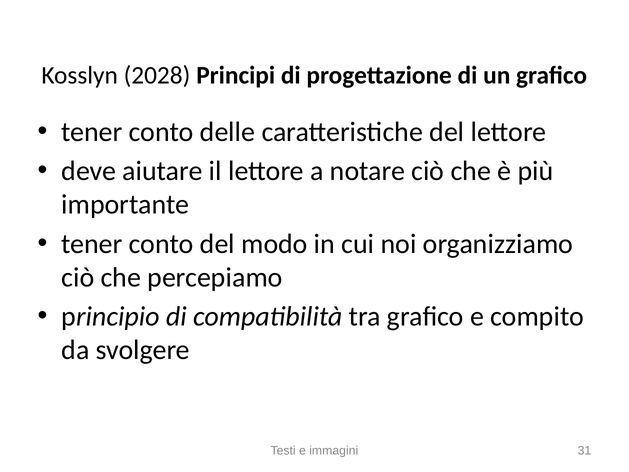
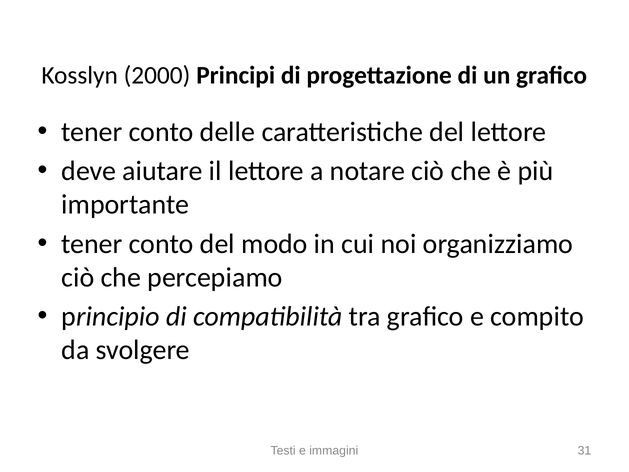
2028: 2028 -> 2000 (157, 75)
